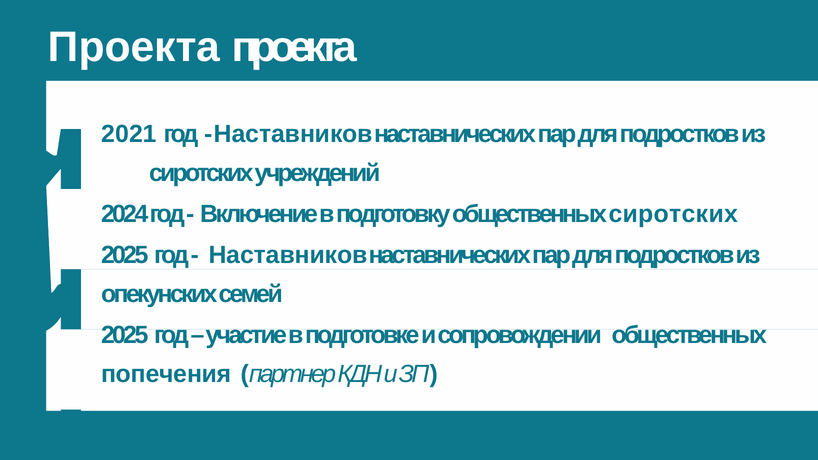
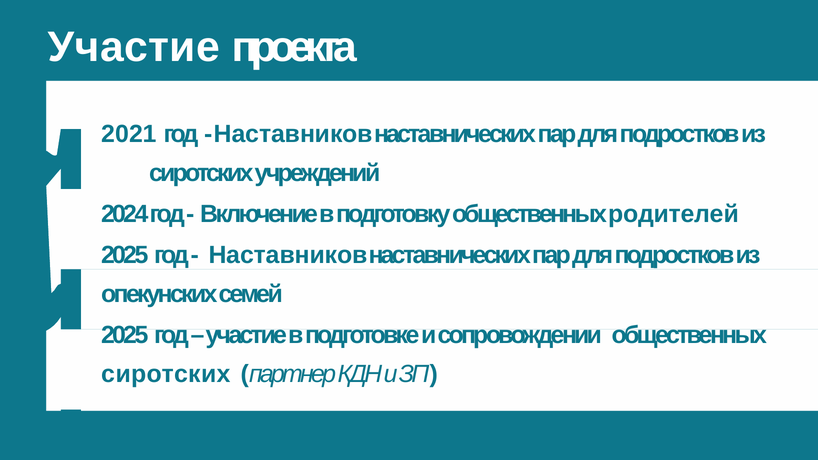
Проекта: Проекта -> Участие (134, 47)
общественных сиротских: сиротских -> родителей (674, 214)
попечения: попечения -> сиротских (166, 374)
